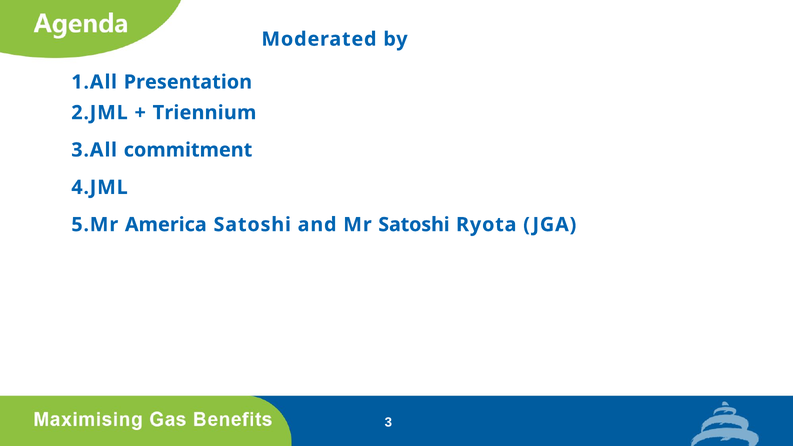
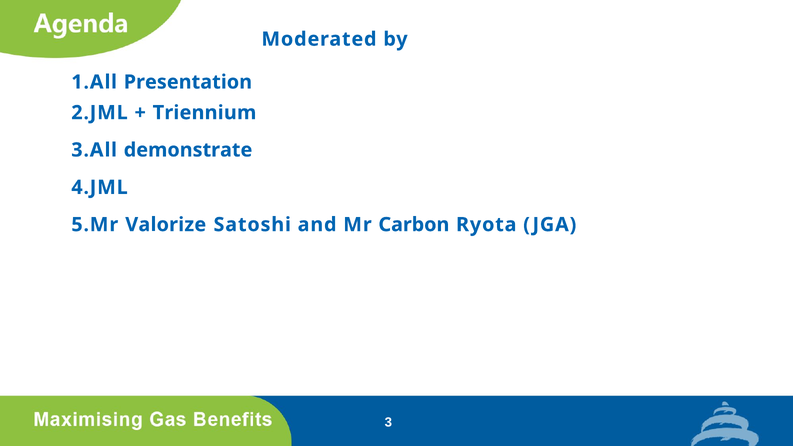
commitment: commitment -> demonstrate (188, 150)
America: America -> Valorize (166, 225)
Mr Satoshi: Satoshi -> Carbon (414, 225)
